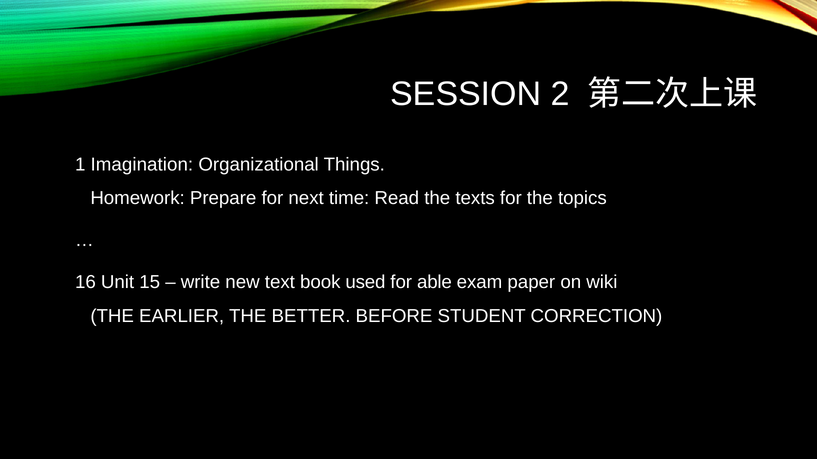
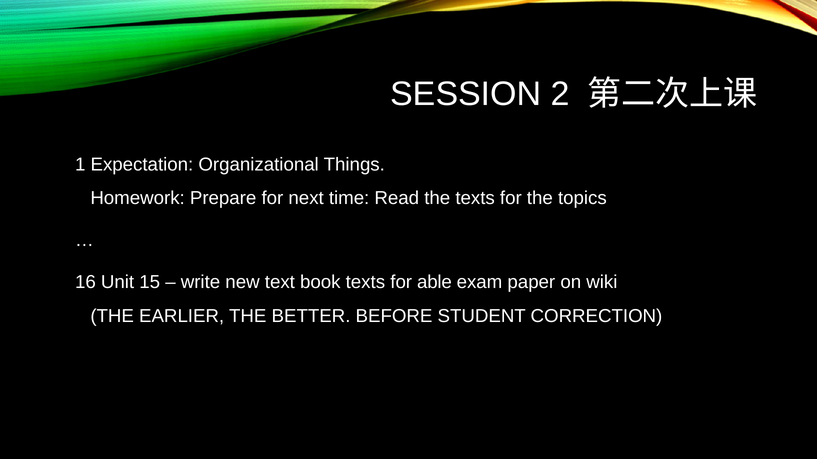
Imagination: Imagination -> Expectation (142, 165)
book used: used -> texts (365, 283)
